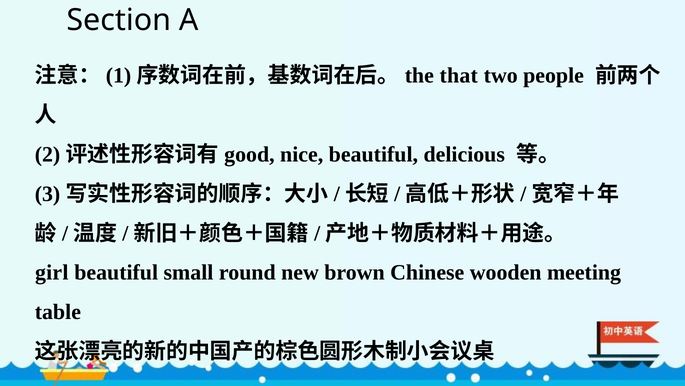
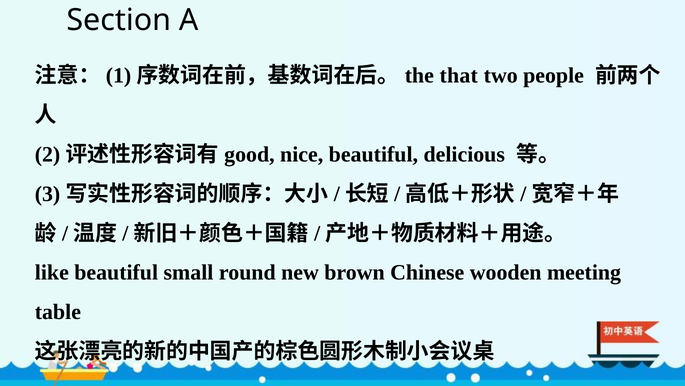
girl: girl -> like (52, 272)
